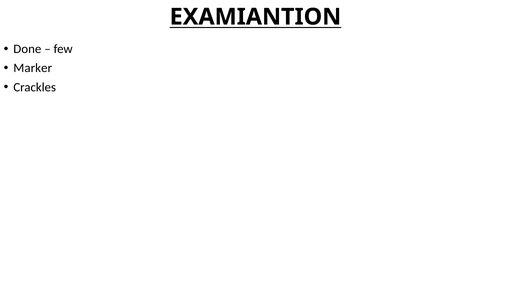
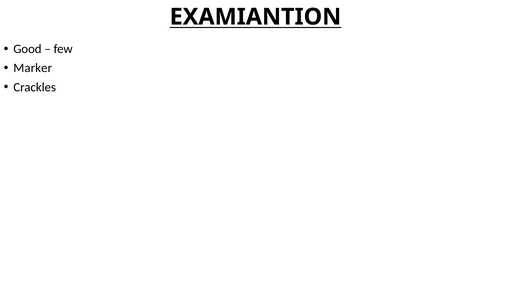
Done: Done -> Good (27, 49)
